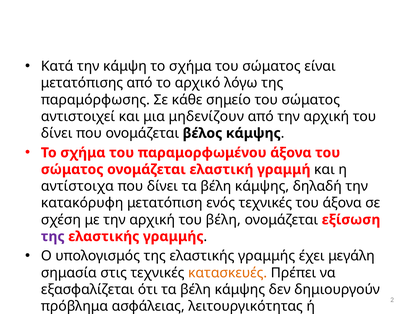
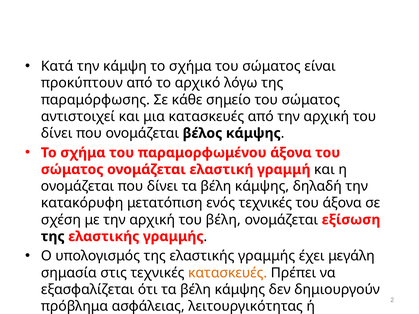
μετατόπισης: μετατόπισης -> προκύπτουν (82, 83)
μια μηδενίζουν: μηδενίζουν -> κατασκευές (206, 117)
αντίστοιχα: αντίστοιχα -> ονομάζεται (77, 186)
της colour: purple -> black (53, 237)
